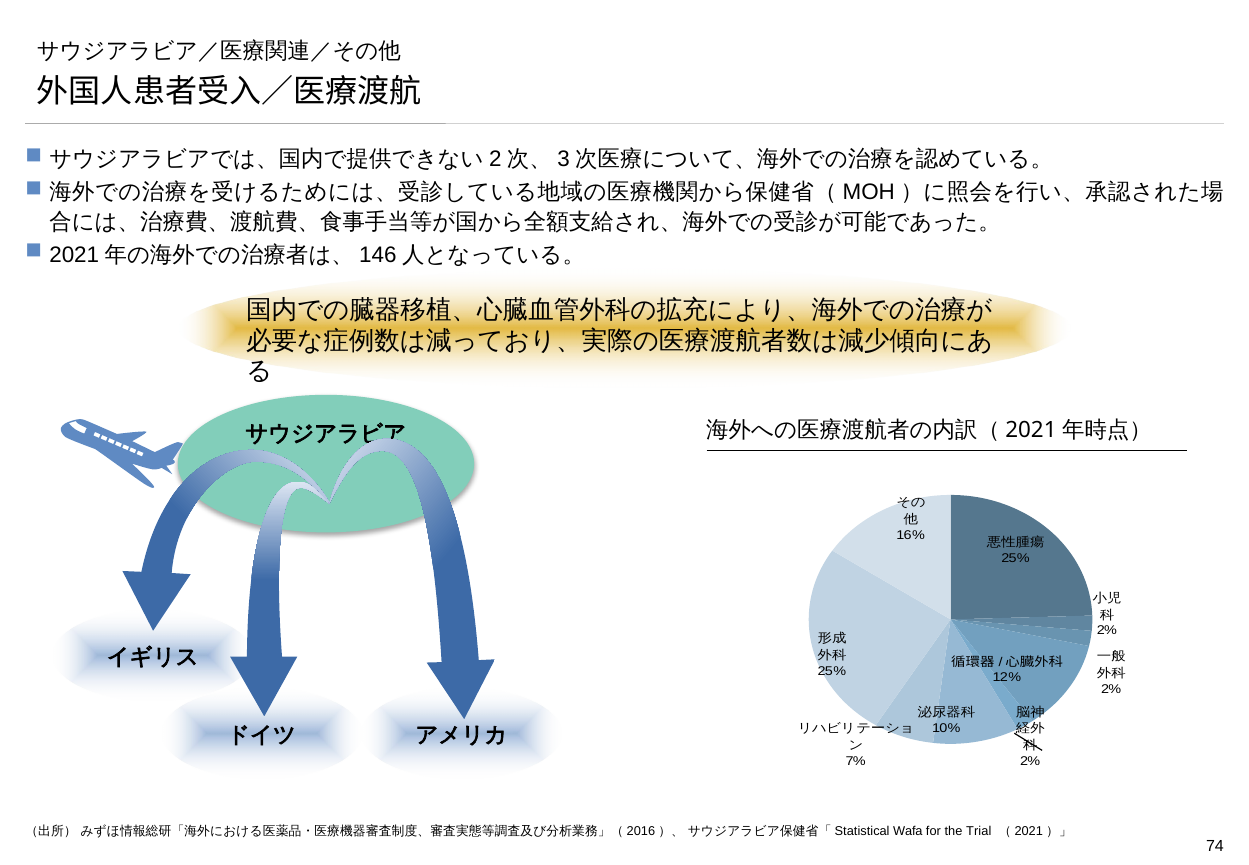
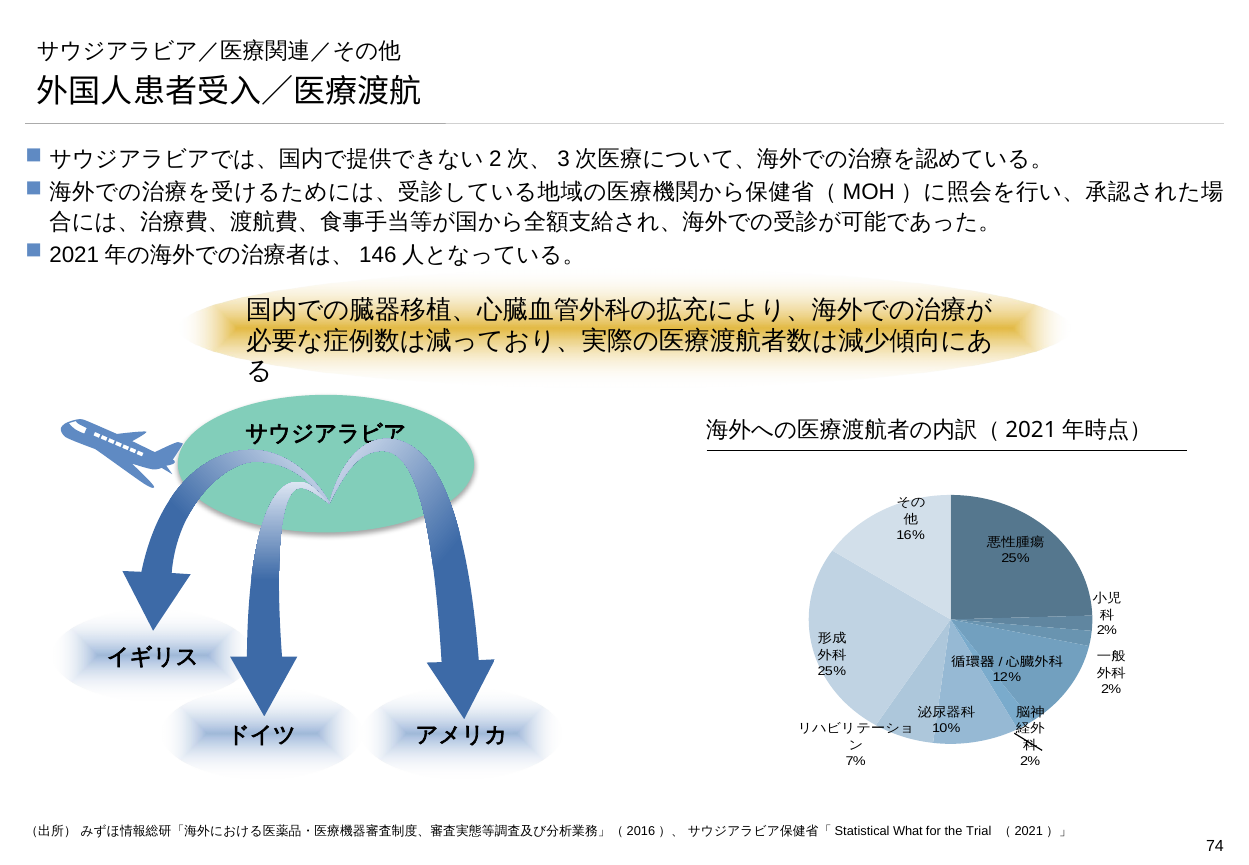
Wafa: Wafa -> What (908, 831)
